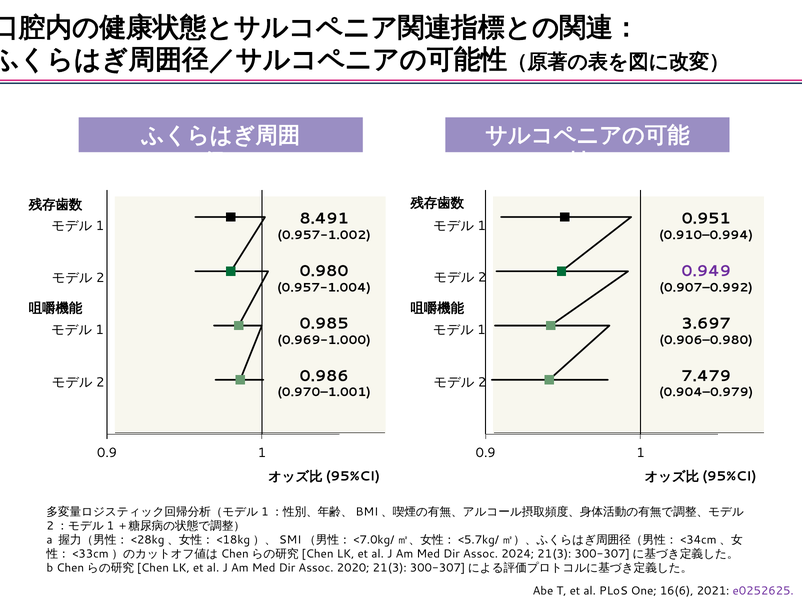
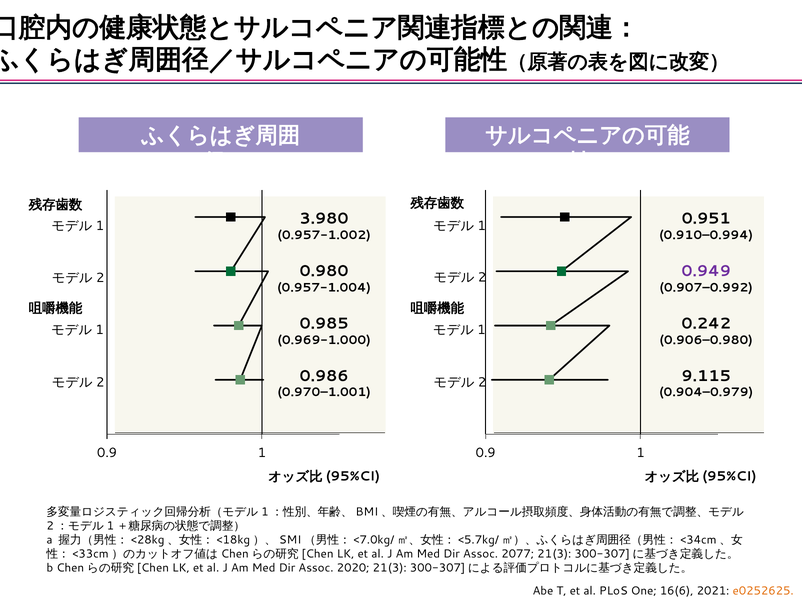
8.491: 8.491 -> 3.980 (324, 219)
3.697: 3.697 -> 0.242 (706, 324)
7.479: 7.479 -> 9.115 (706, 376)
2024: 2024 -> 2077 (518, 555)
e0252625 colour: purple -> orange (763, 591)
